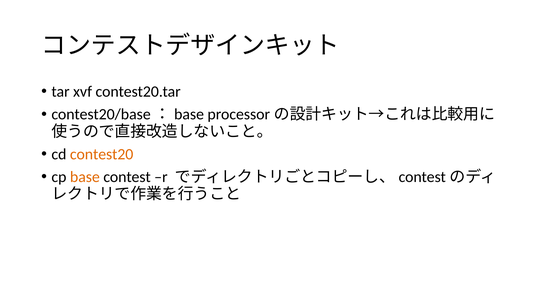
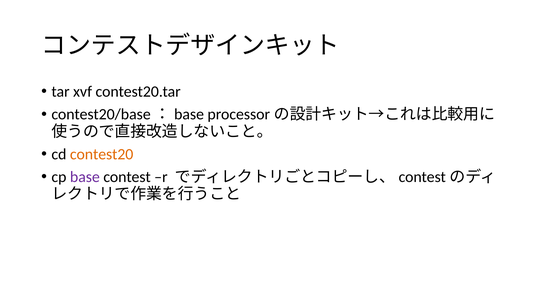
base colour: orange -> purple (85, 177)
